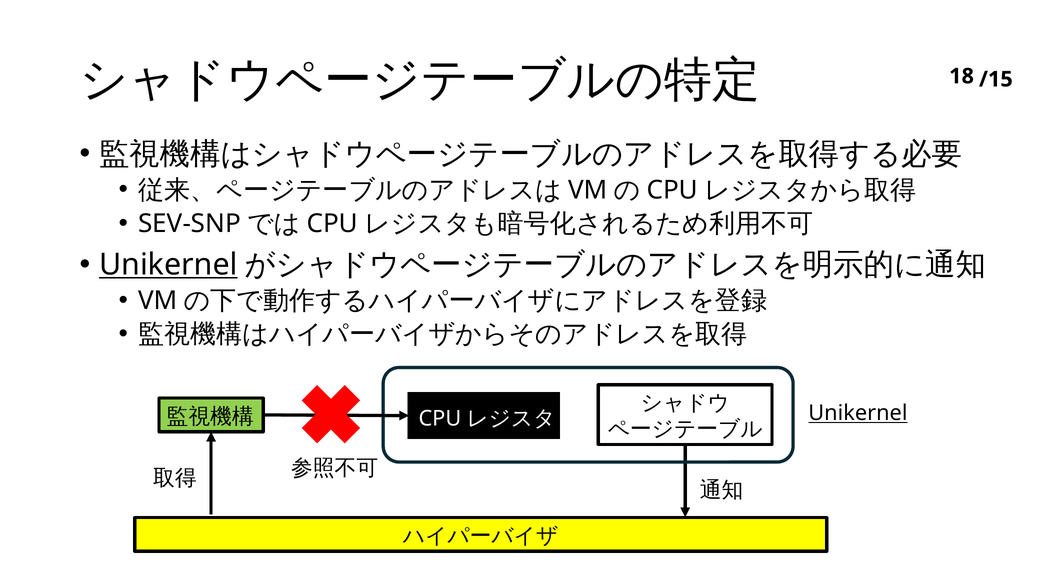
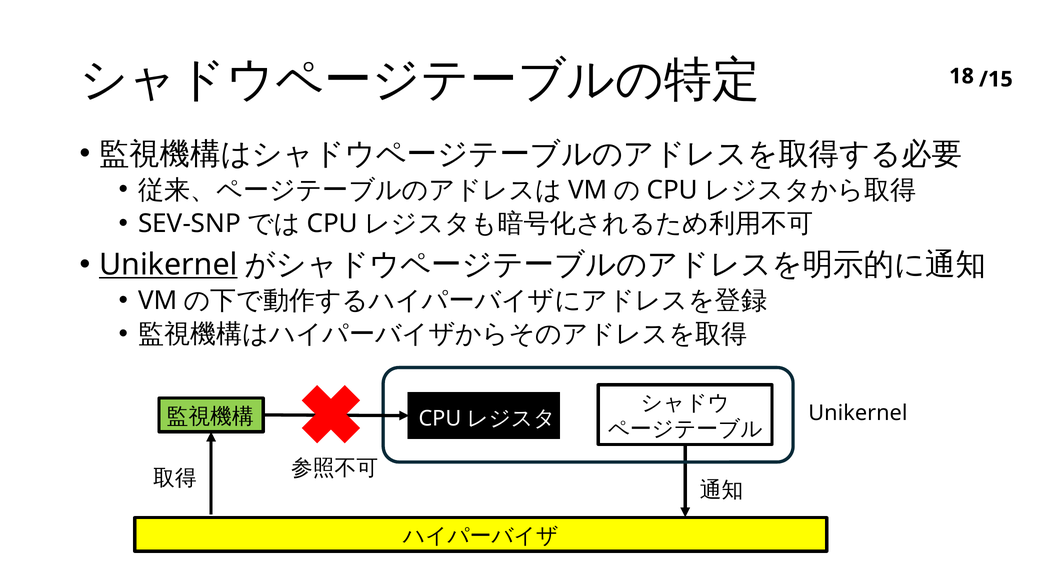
Unikernel underline: present -> none (858, 414)
